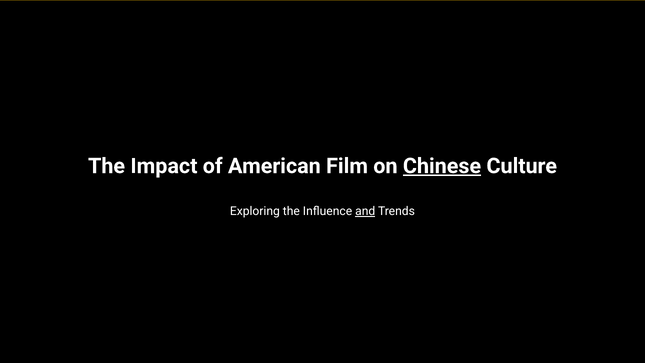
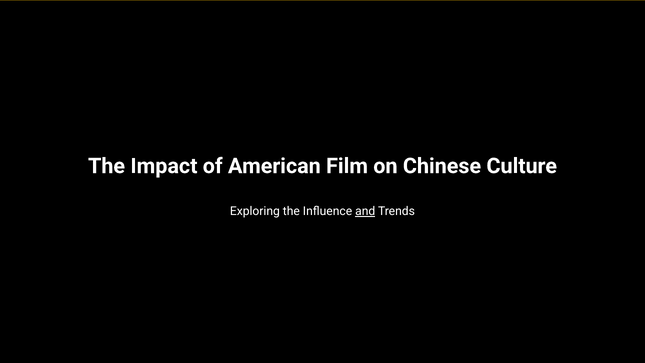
Chinese underline: present -> none (442, 166)
